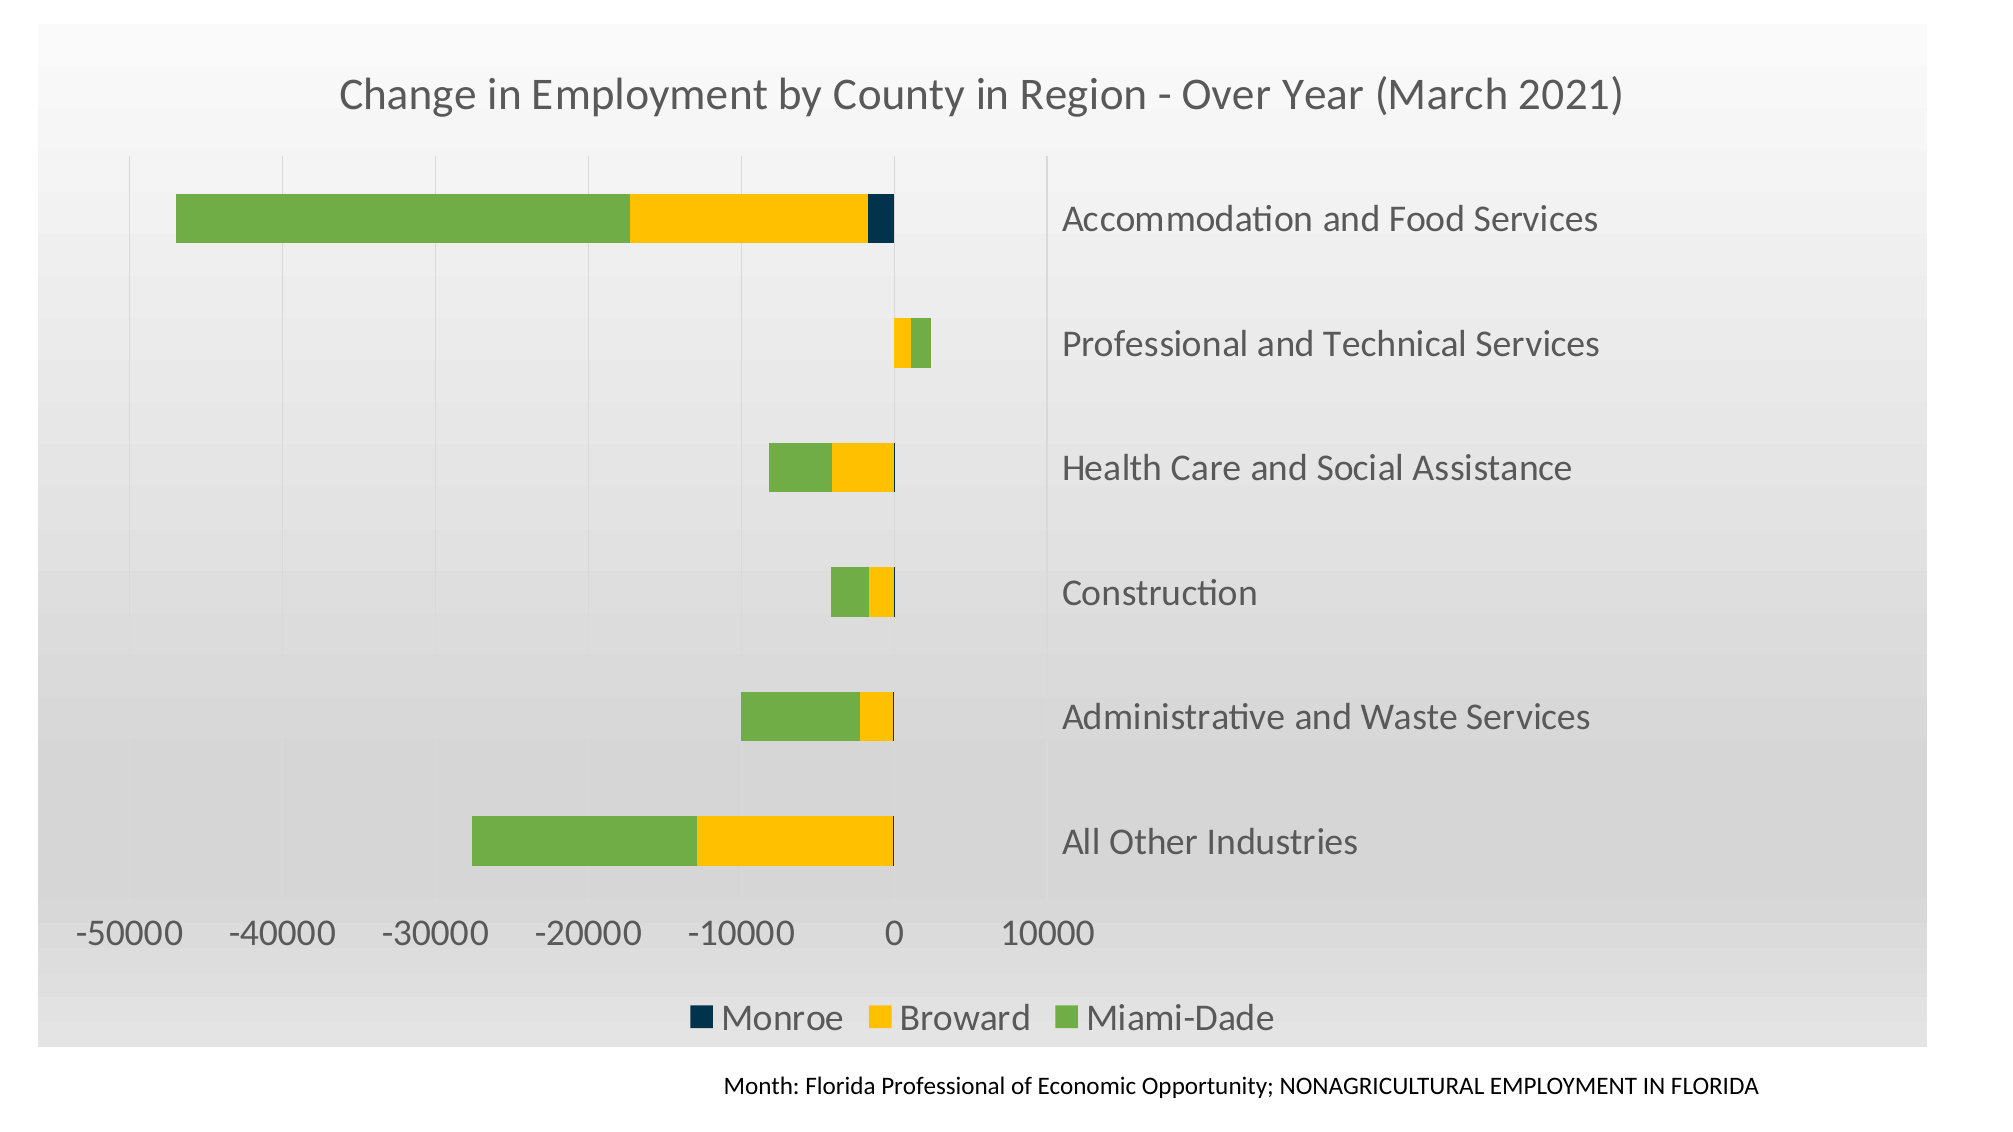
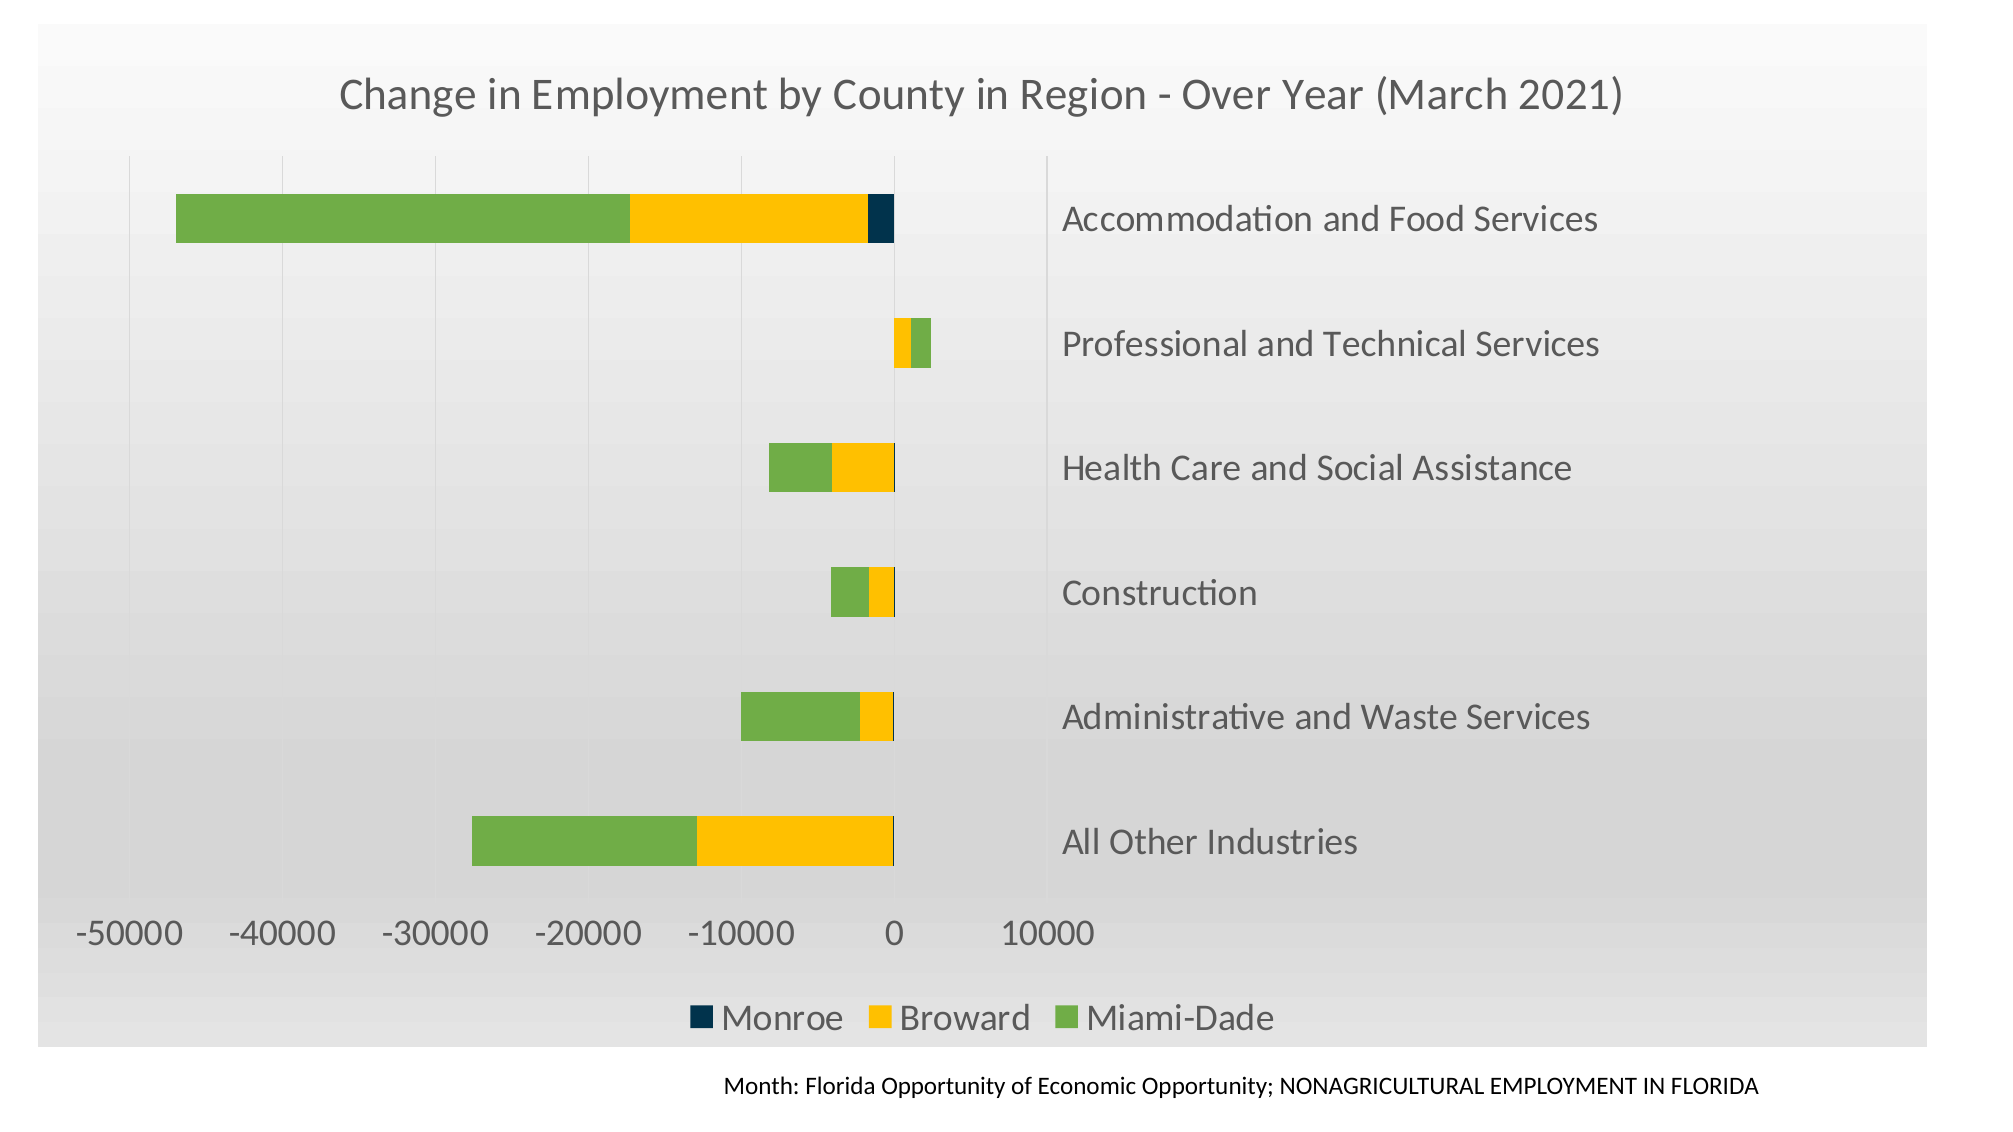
Florida Professional: Professional -> Opportunity (943, 1087)
